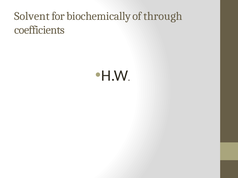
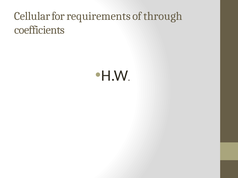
Solvent: Solvent -> Cellular (32, 16)
biochemically: biochemically -> requirements (99, 16)
